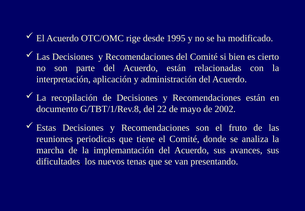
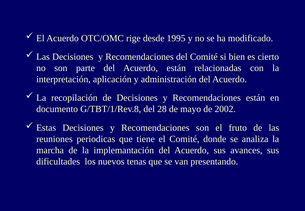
22: 22 -> 28 (162, 109)
